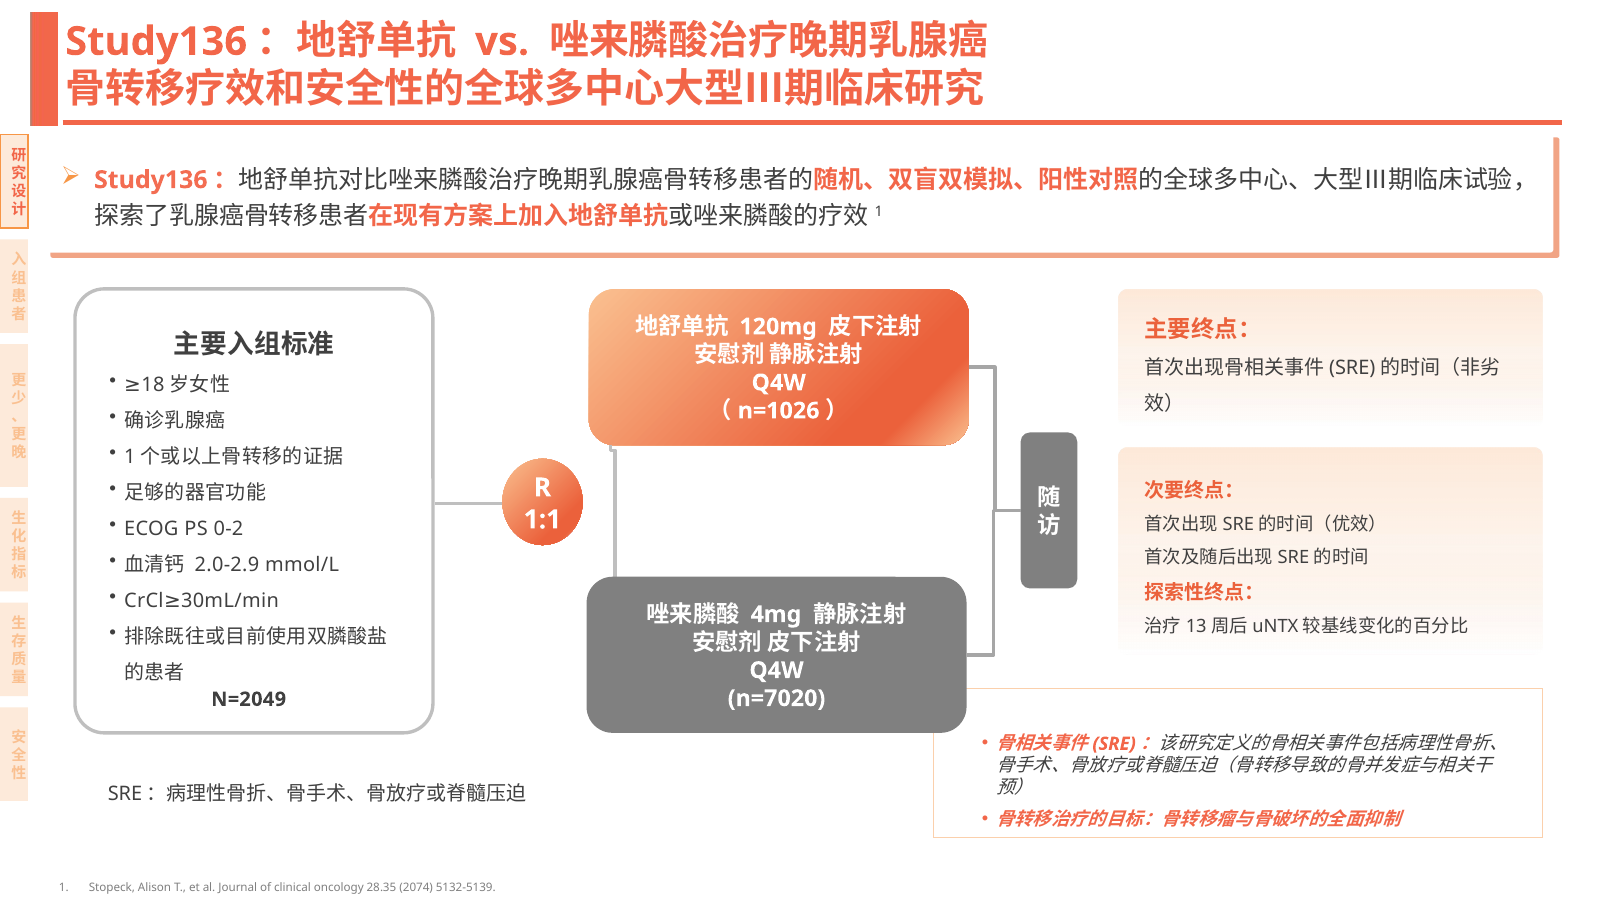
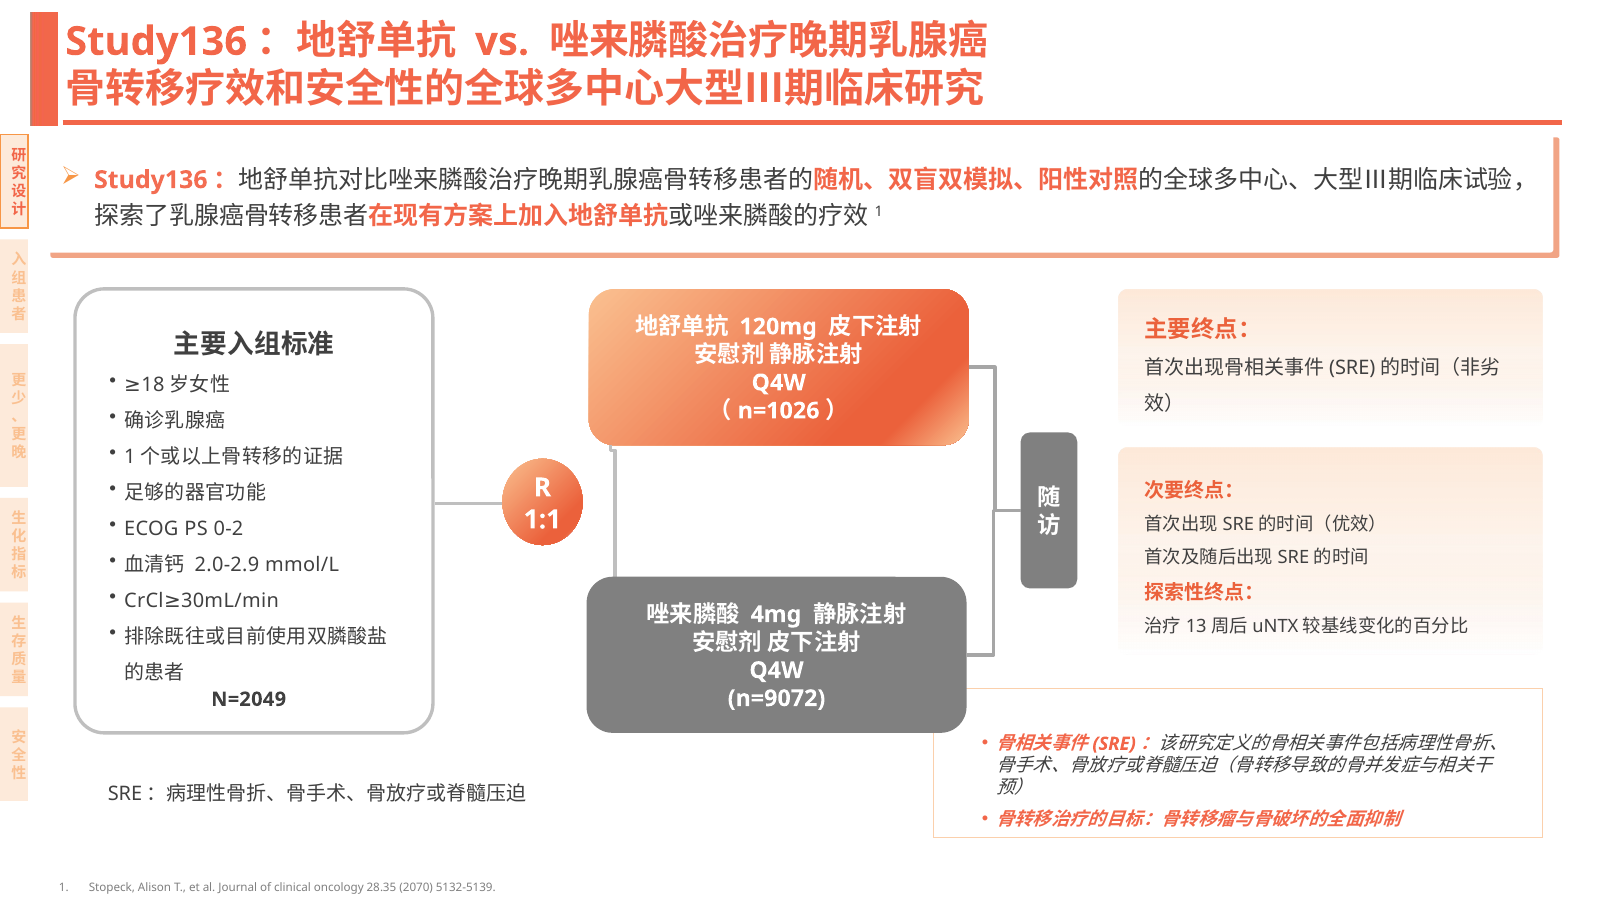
n=7020: n=7020 -> n=9072 (777, 698)
2074: 2074 -> 2070 (416, 887)
